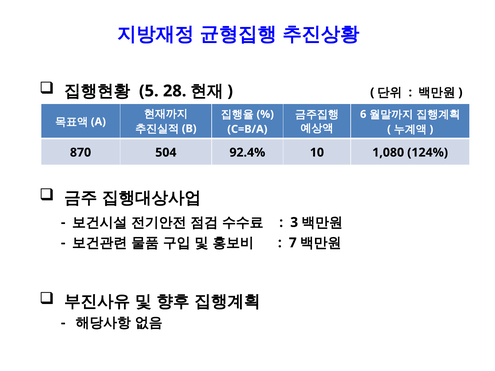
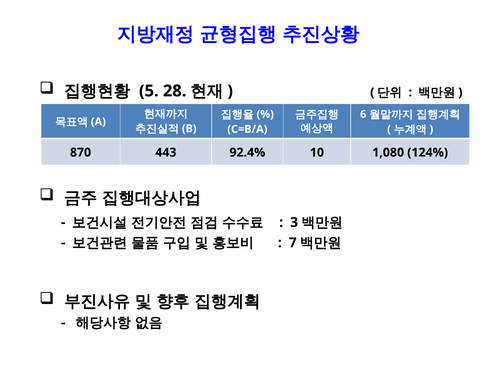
504: 504 -> 443 (166, 153)
